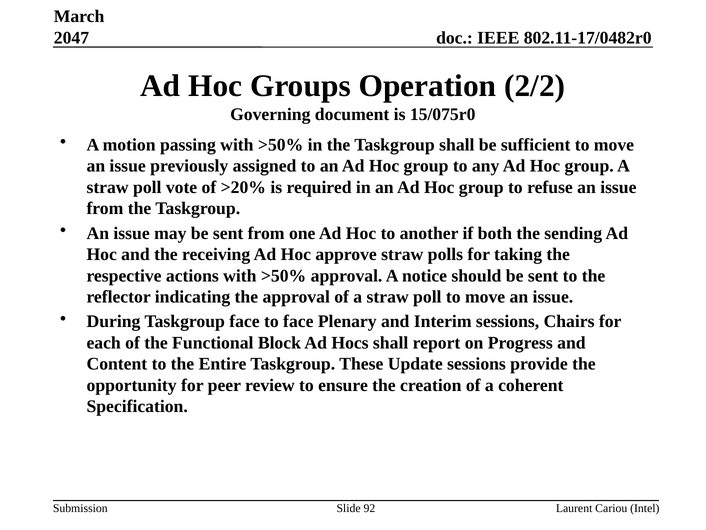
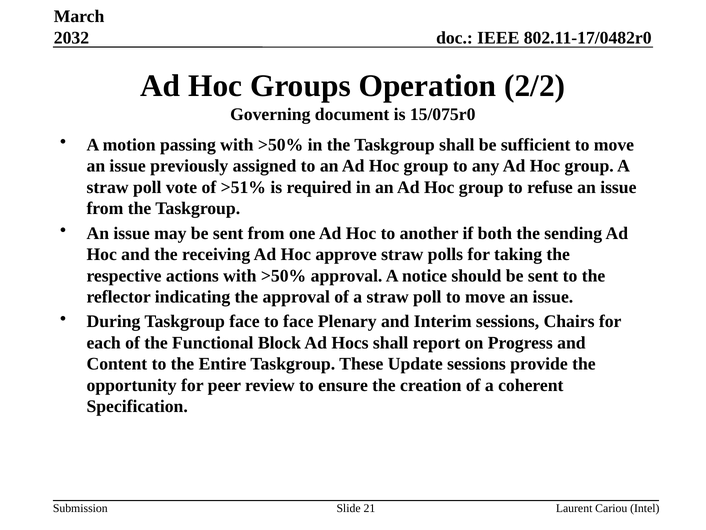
2047: 2047 -> 2032 (71, 38)
>20%: >20% -> >51% (243, 187)
92: 92 -> 21 (369, 508)
